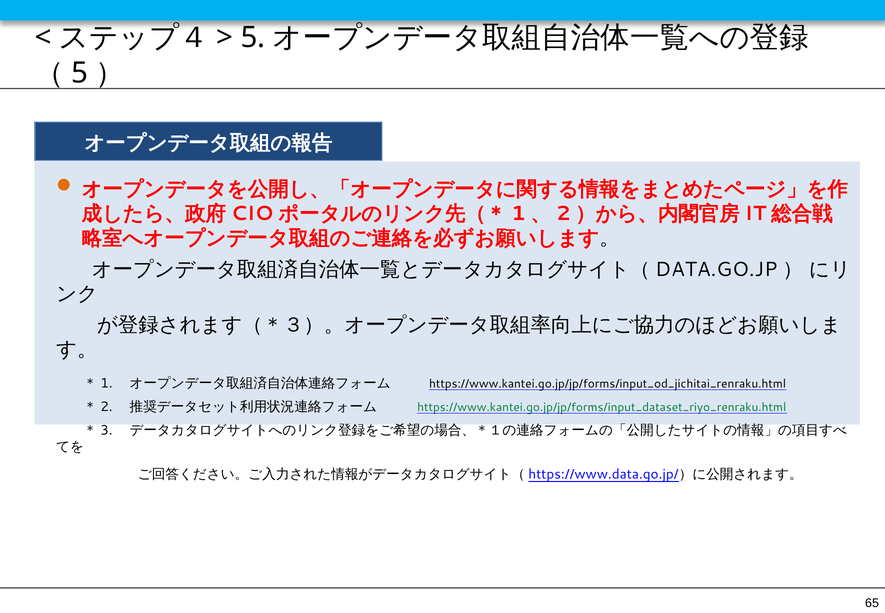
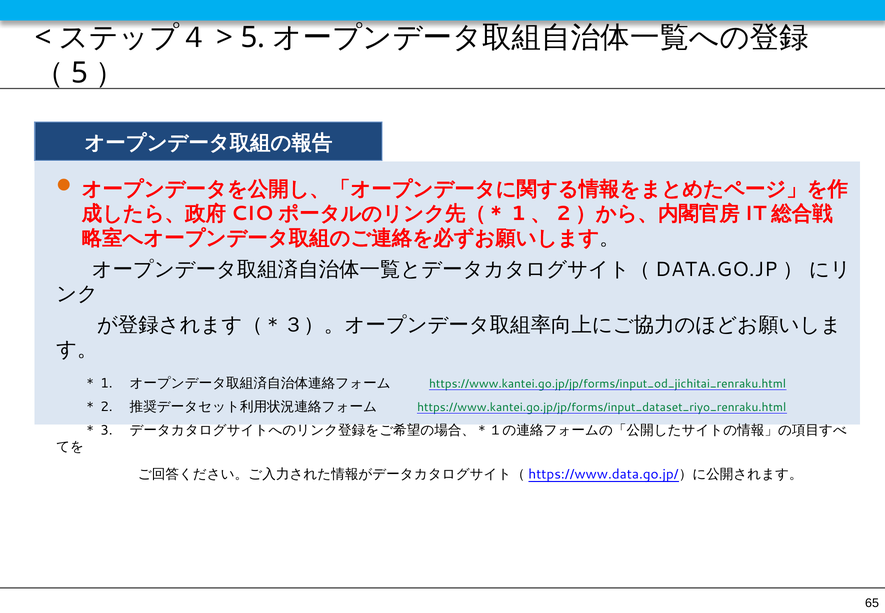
https://www.kantei.go.jp/jp/forms/input_od_jichitai_renraku.html colour: black -> green (608, 384)
